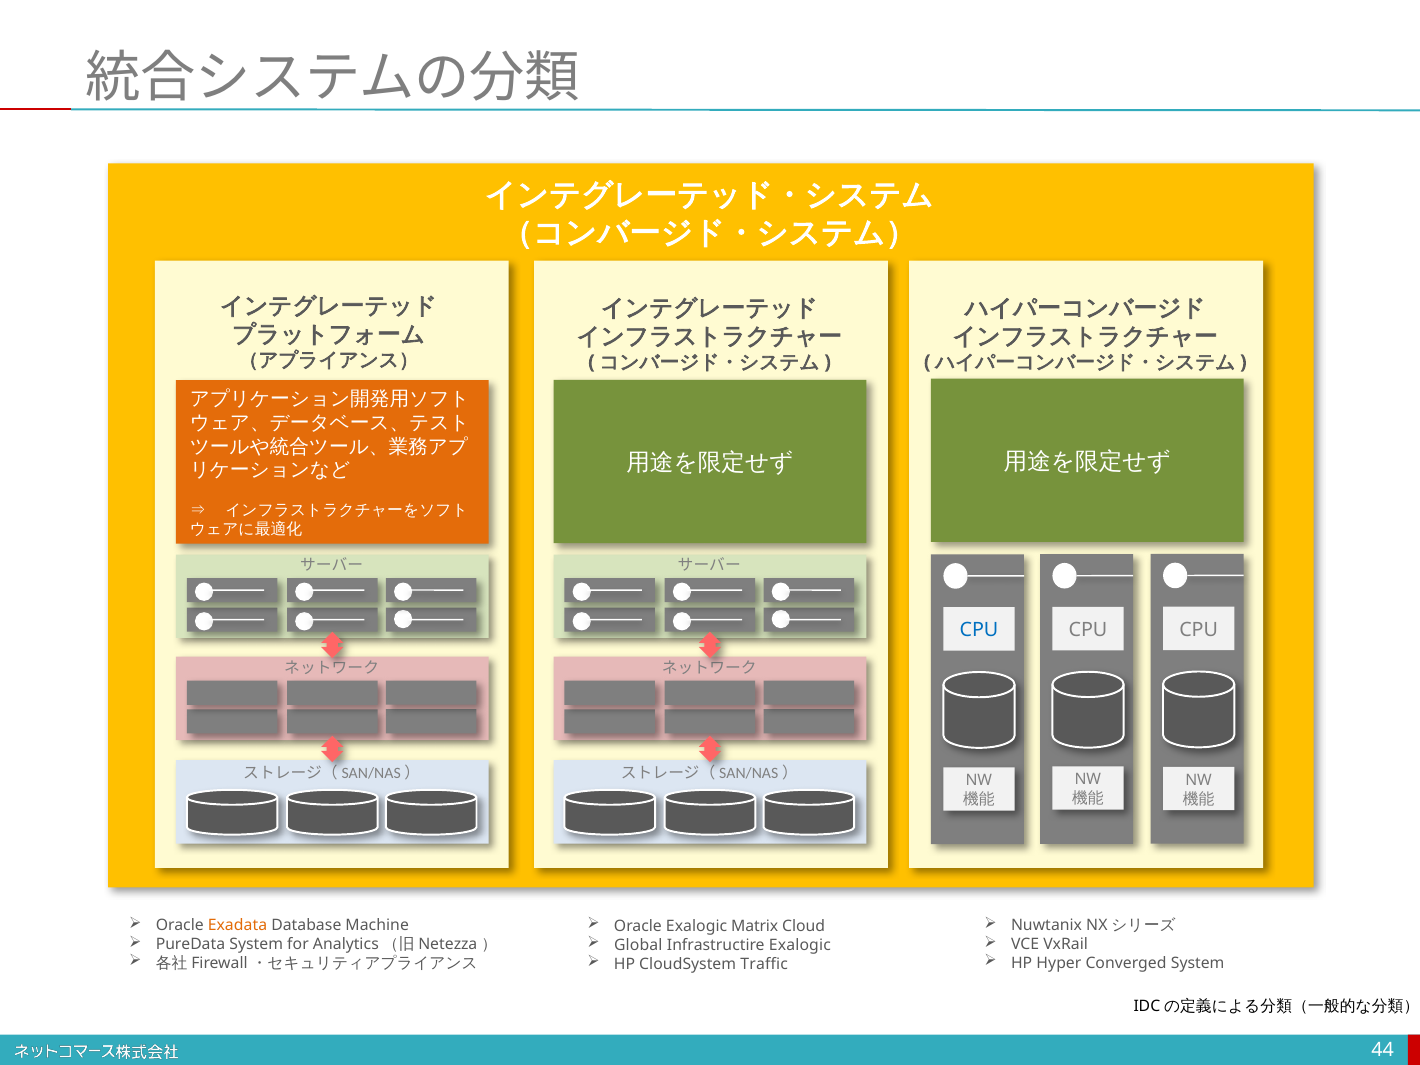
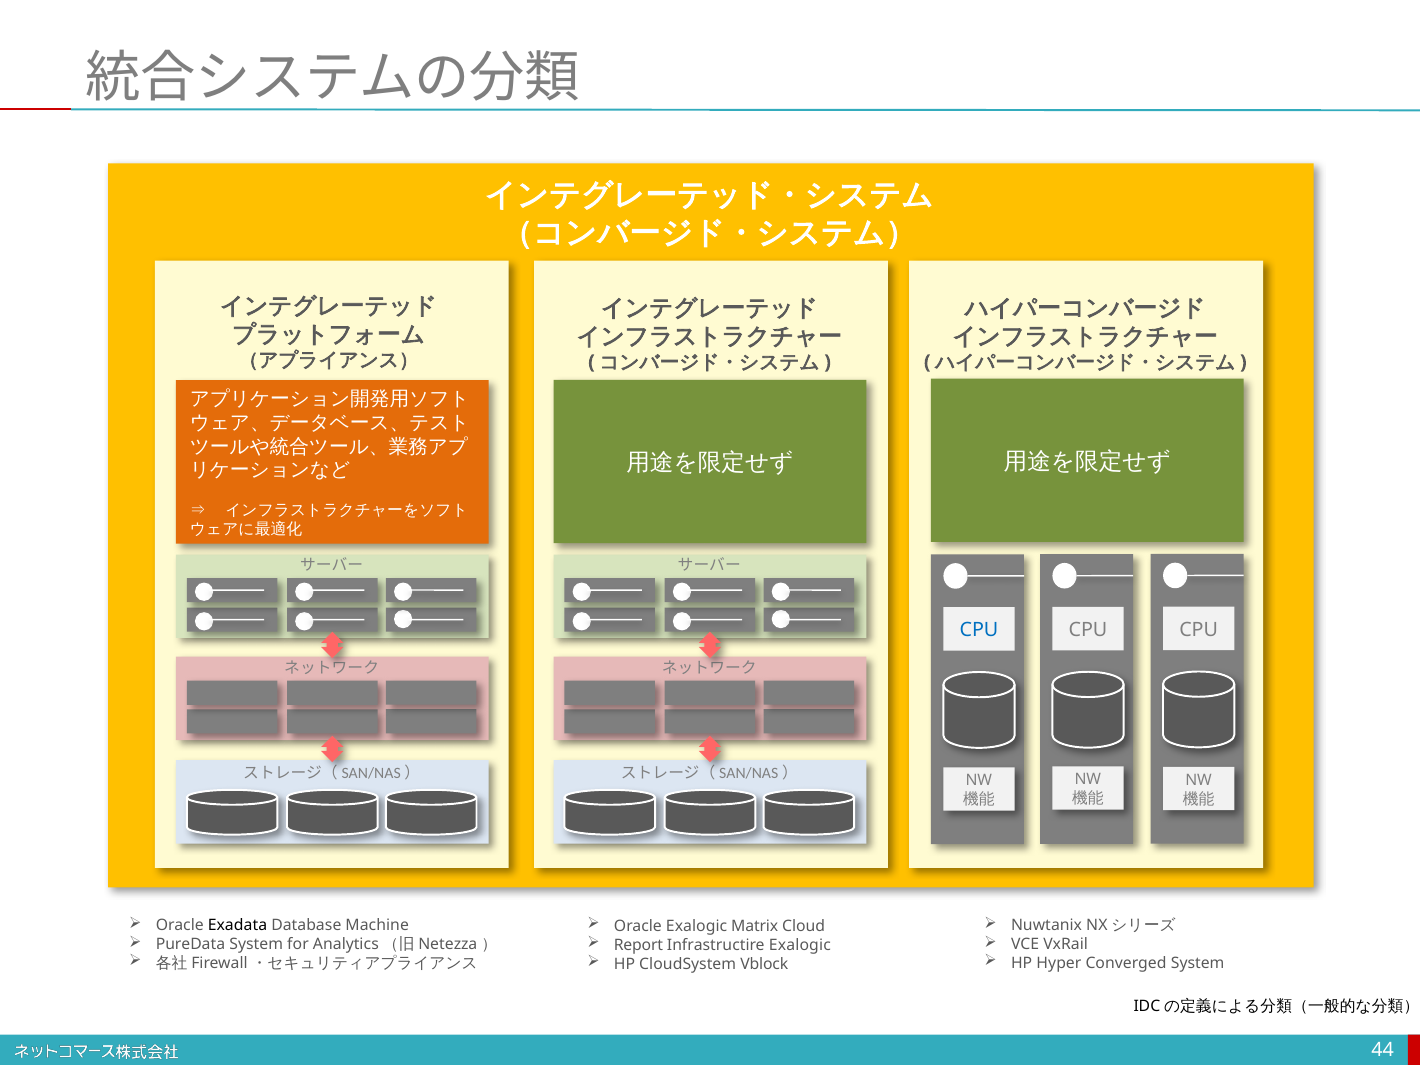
Exadata colour: orange -> black (237, 926)
Global: Global -> Report (638, 945)
Traffic: Traffic -> Vblock (764, 964)
